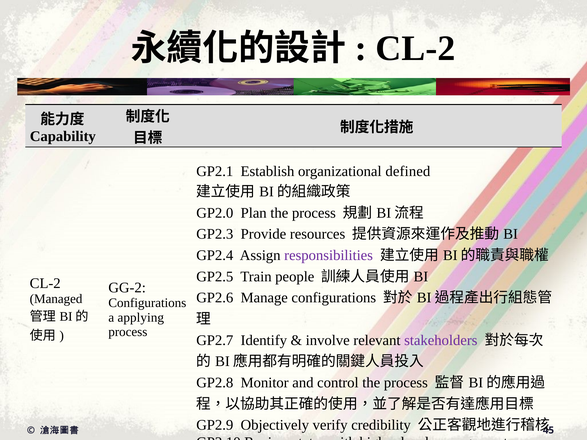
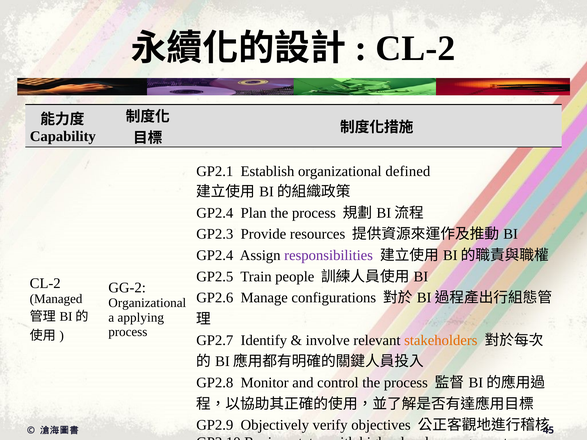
GP2.0: GP2.0 -> GP2.4 (215, 213)
Configurations: Configurations -> Organizational (147, 303)
stakeholders colour: purple -> orange (441, 340)
credibility: credibility -> objectives (381, 425)
